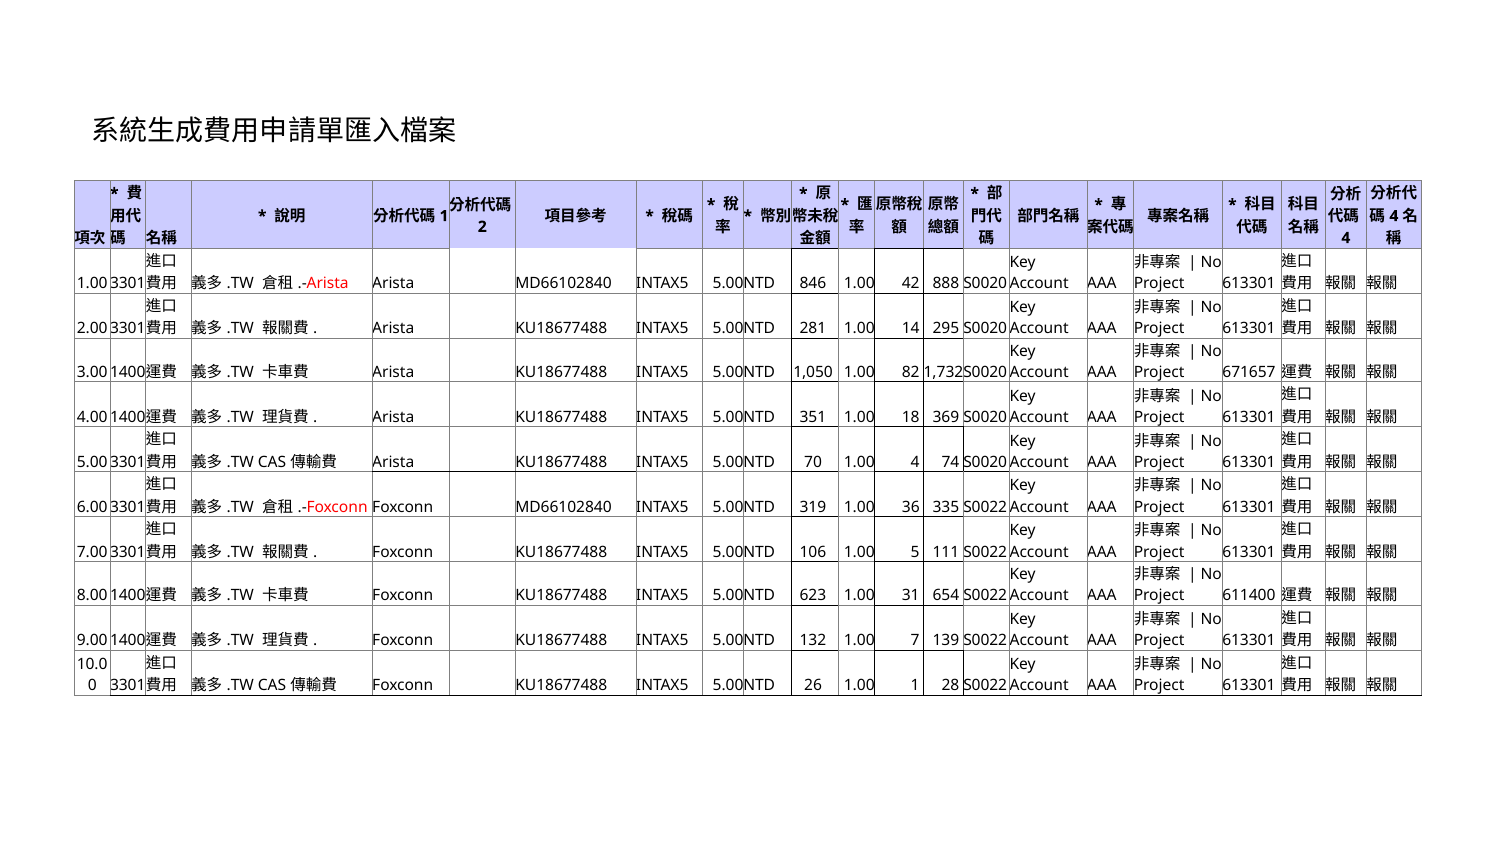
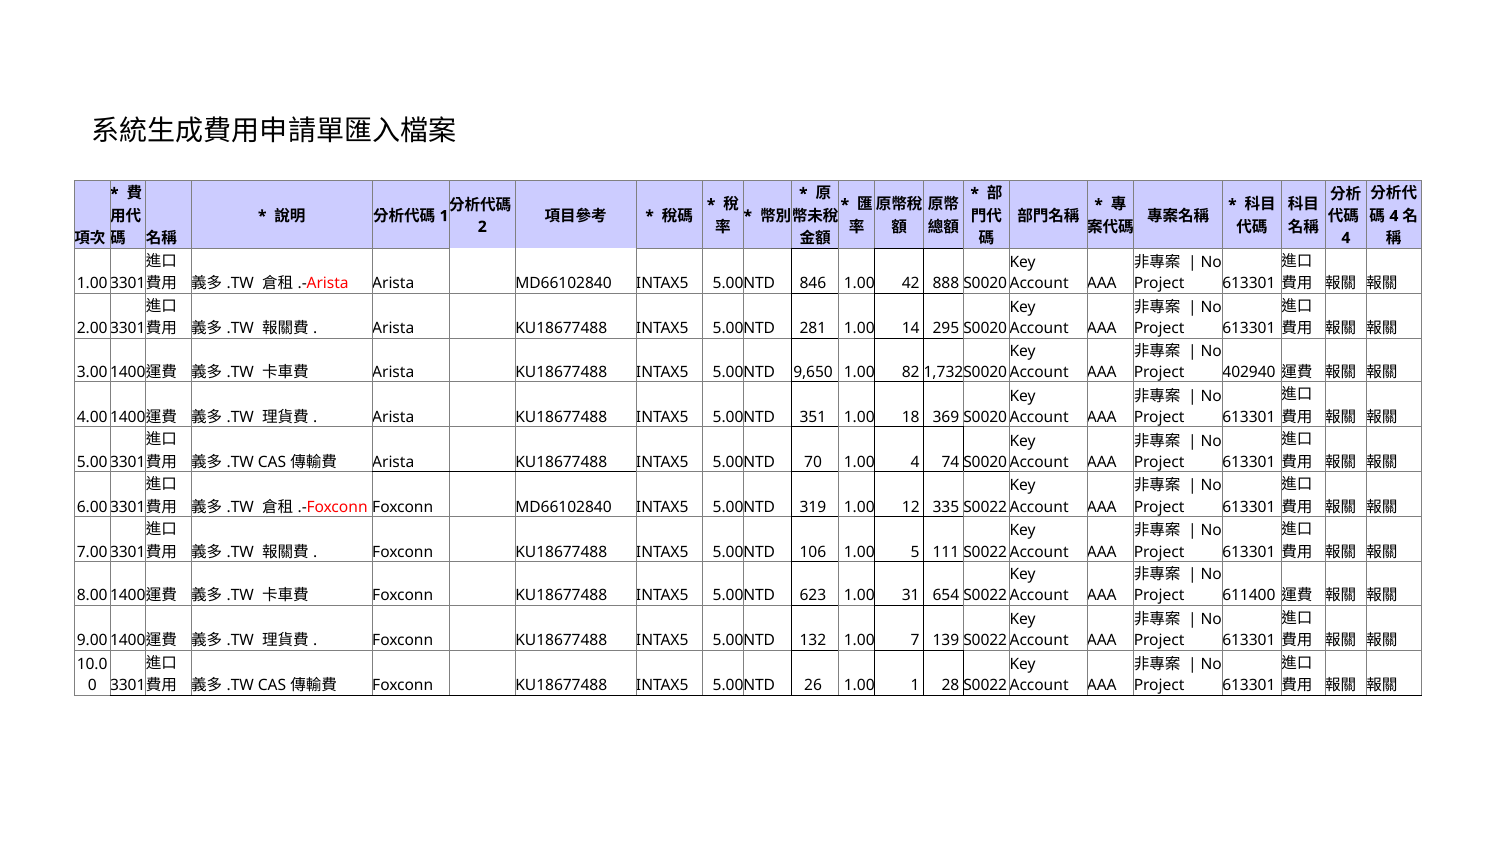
1,050: 1,050 -> 9,650 (813, 372)
671657: 671657 -> 402940 (1249, 372)
36: 36 -> 12 (911, 507)
